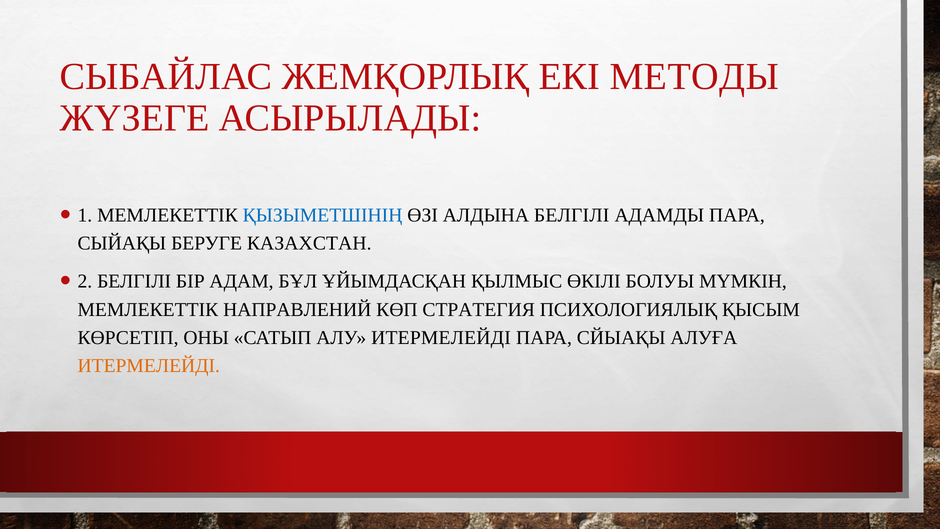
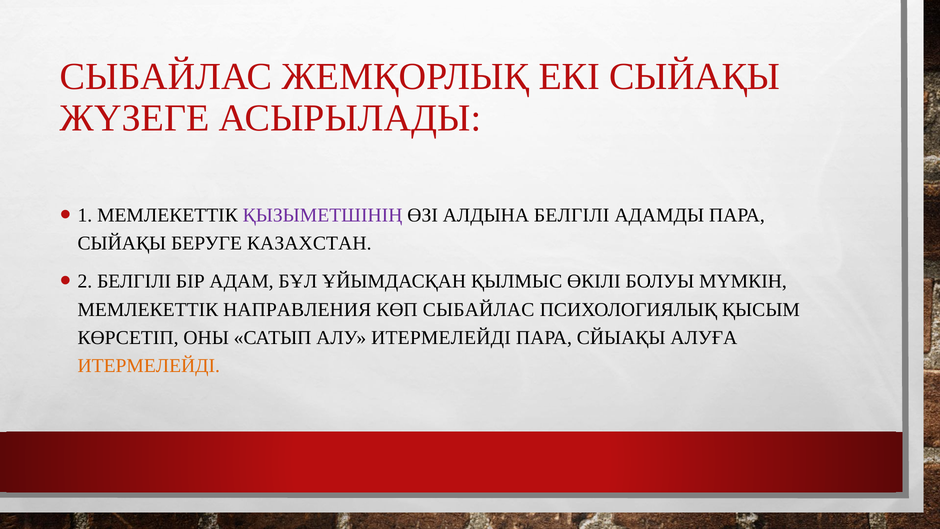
ЕКІ МЕТОДЫ: МЕТОДЫ -> СЫЙАҚЫ (695, 77)
ҚЫЗЫМЕТШІНІҢ colour: blue -> purple (323, 215)
НАПРАВЛЕНИЙ: НАПРАВЛЕНИЙ -> НАПРАВЛЕНИЯ (297, 309)
КӨП СТРАТЕГИЯ: СТРАТЕГИЯ -> СЫБАЙЛАС (479, 309)
